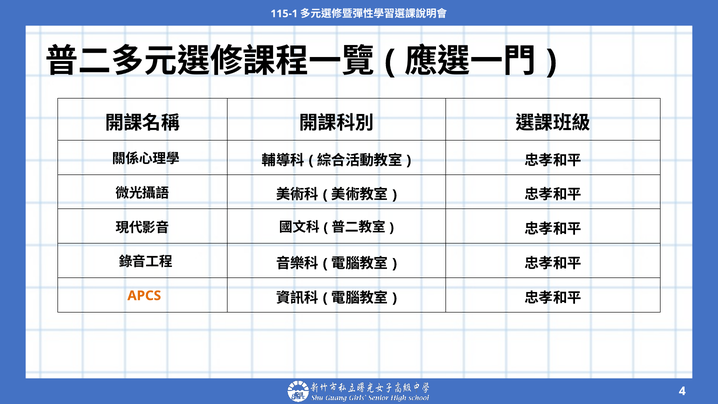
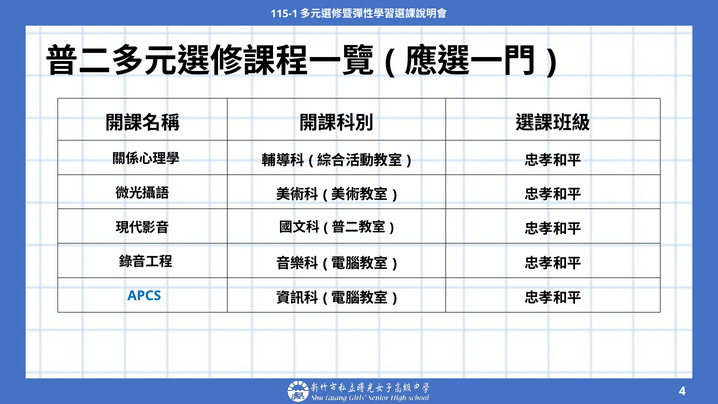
APCS colour: orange -> blue (144, 296)
